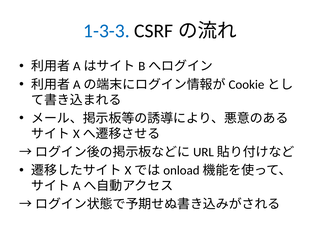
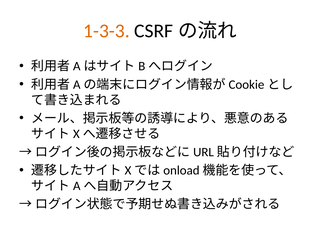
1-3-3 colour: blue -> orange (107, 31)
